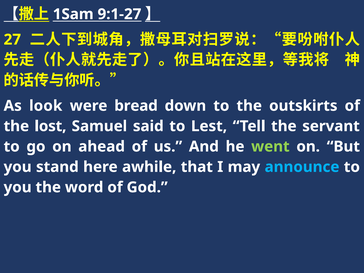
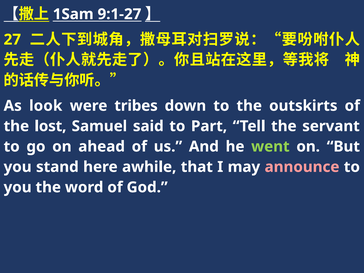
bread: bread -> tribes (136, 106)
Lest: Lest -> Part (209, 126)
announce colour: light blue -> pink (302, 167)
